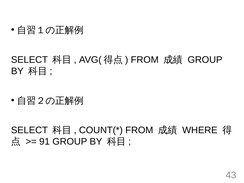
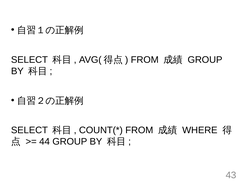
91: 91 -> 44 (45, 142)
